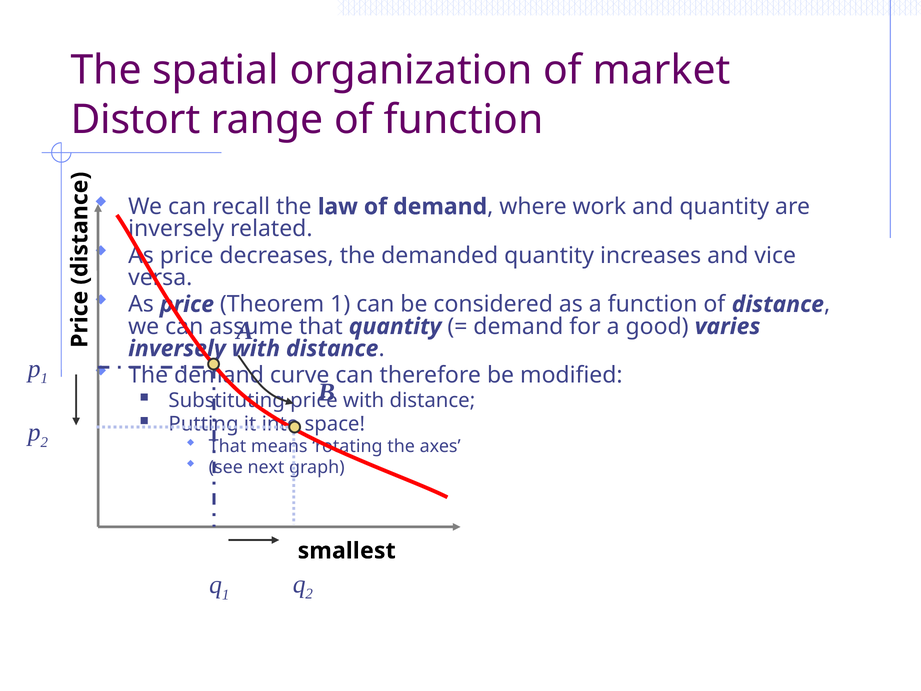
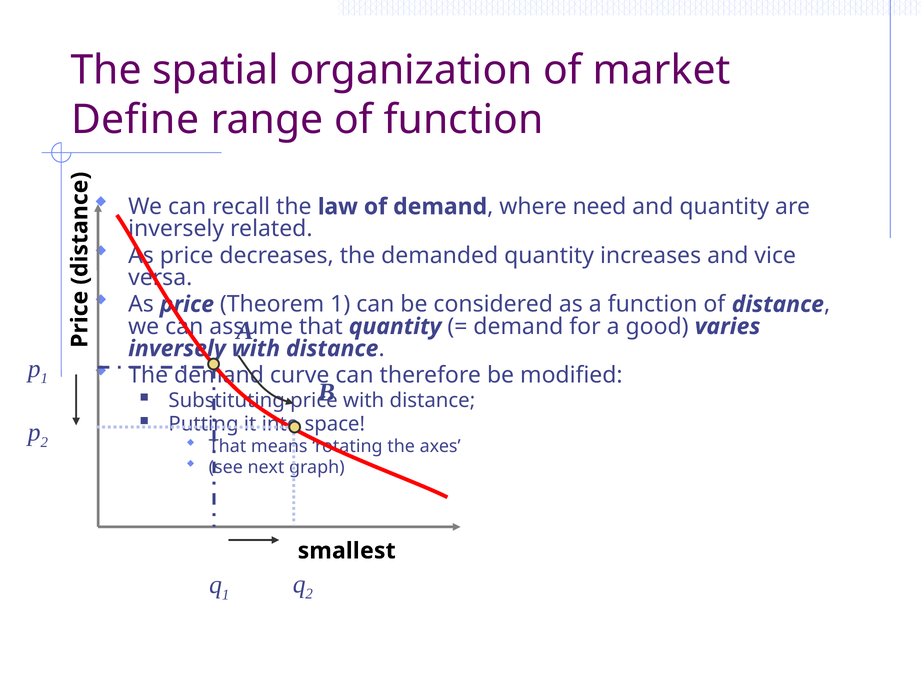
Distort: Distort -> Define (135, 119)
work: work -> need (599, 207)
